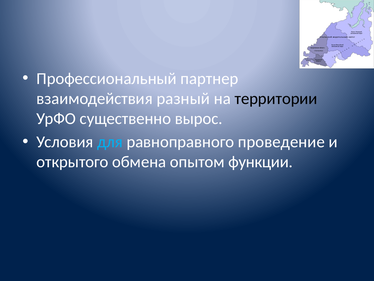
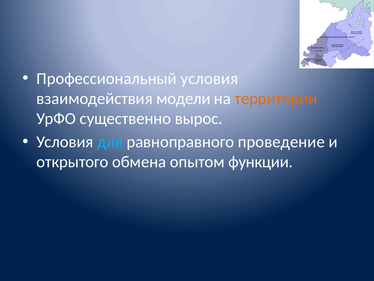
Профессиональный партнер: партнер -> условия (209, 78)
разный: разный -> модели (183, 98)
территории colour: black -> orange (276, 98)
